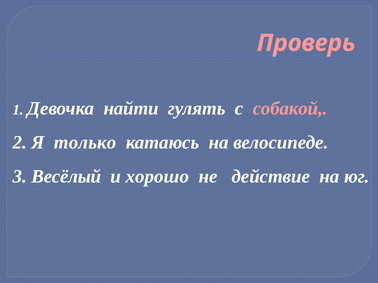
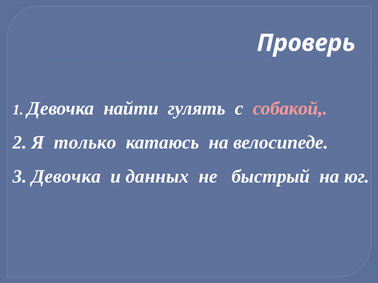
Проверь colour: pink -> white (306, 43)
3 Весёлый: Весёлый -> Девочка (66, 177)
хорошо: хорошо -> данных (157, 177)
действие: действие -> быстрый (271, 177)
